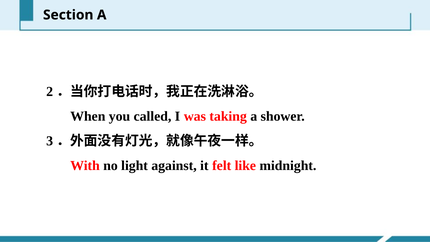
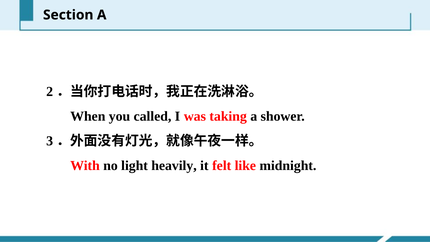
against: against -> heavily (174, 166)
